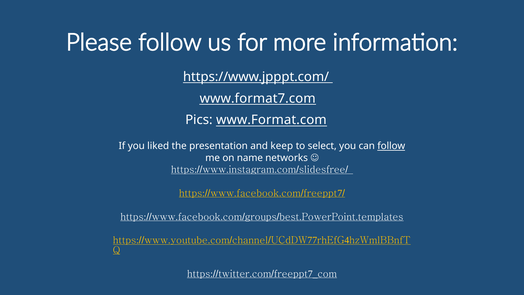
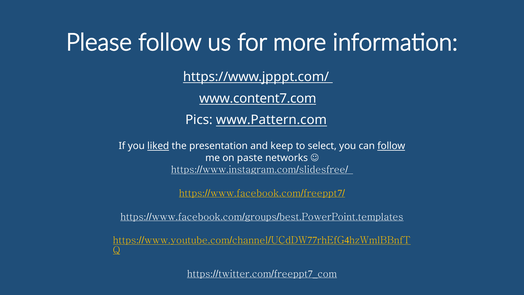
www.format7.com: www.format7.com -> www.content7.com (258, 98)
www.Format.com: www.Format.com -> www.Pattern.com (271, 120)
liked underline: none -> present (158, 146)
name: name -> paste (250, 158)
